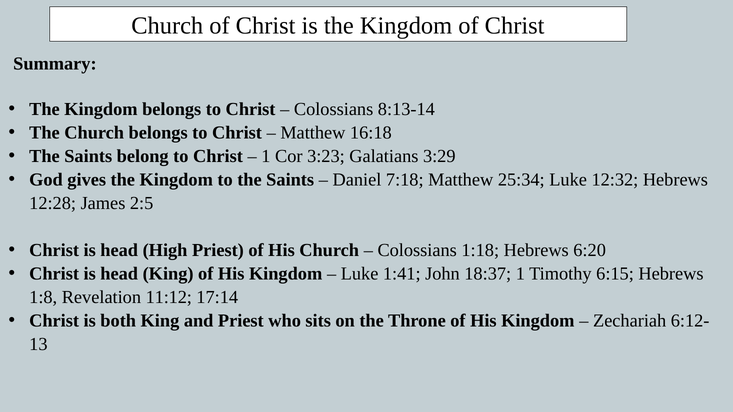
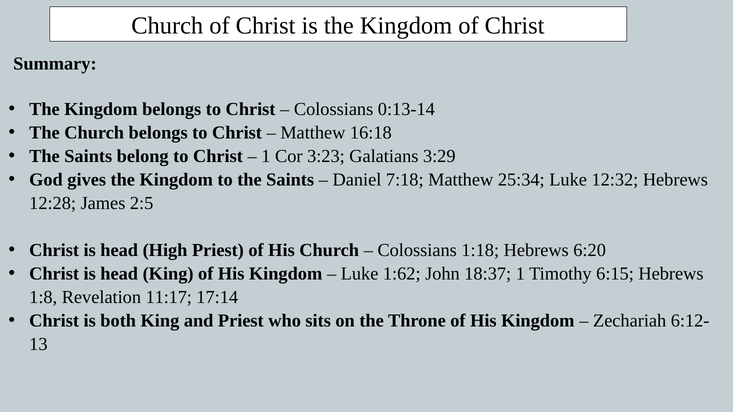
8:13-14: 8:13-14 -> 0:13-14 (406, 109)
1:41: 1:41 -> 1:62 (402, 274)
11:12: 11:12 -> 11:17 (169, 297)
